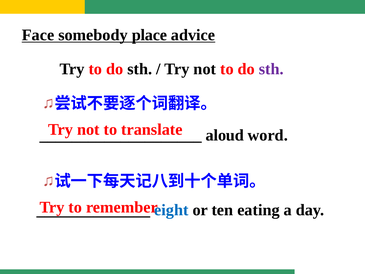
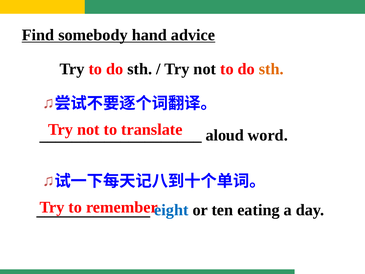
Face: Face -> Find (38, 35)
place: place -> hand (149, 35)
sth colour: purple -> orange (271, 69)
